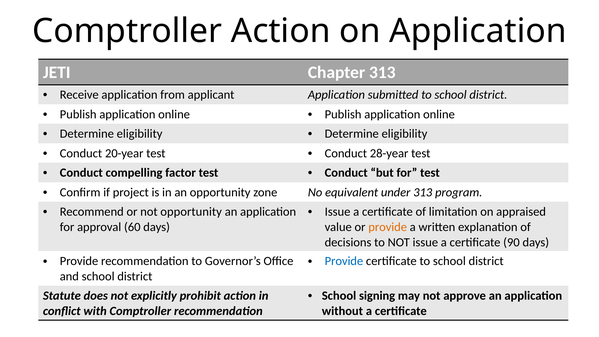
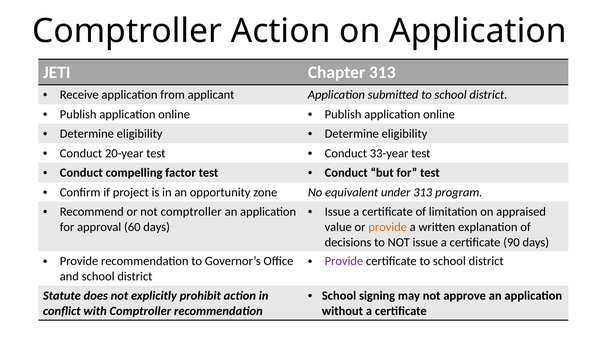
28-year: 28-year -> 33-year (389, 153)
not opportunity: opportunity -> comptroller (191, 212)
Provide colour: blue -> purple (344, 261)
